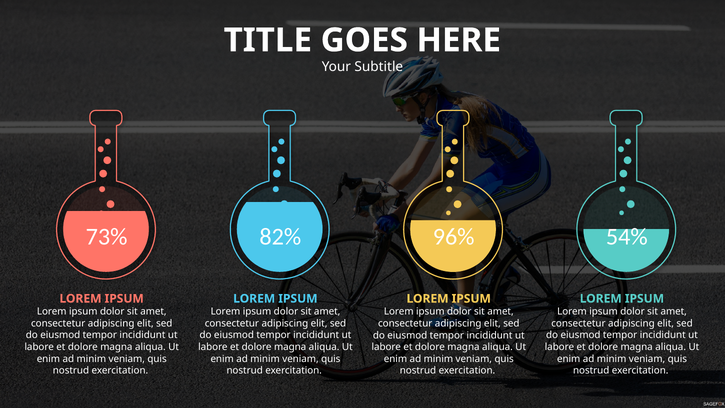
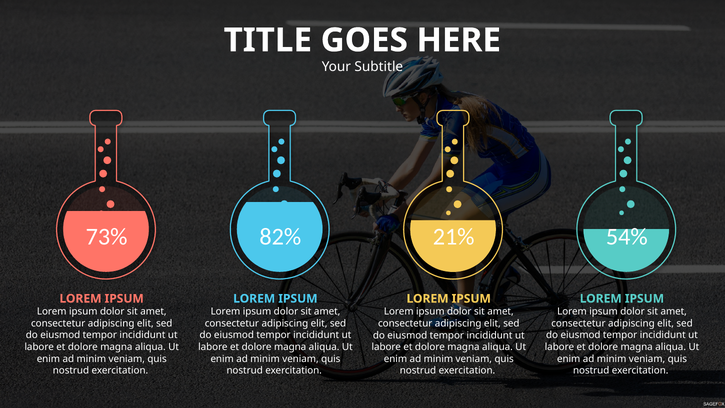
96%: 96% -> 21% (454, 237)
